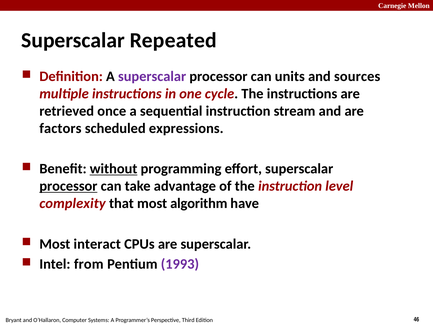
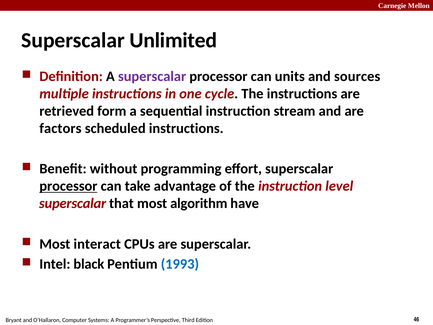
Repeated: Repeated -> Unlimited (173, 40)
once: once -> form (112, 111)
scheduled expressions: expressions -> instructions (186, 128)
without underline: present -> none (114, 169)
complexity: complexity -> superscalar (73, 203)
from: from -> black (89, 264)
1993 colour: purple -> blue (180, 264)
